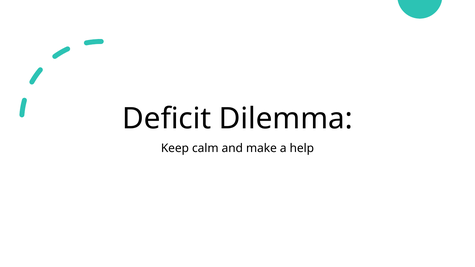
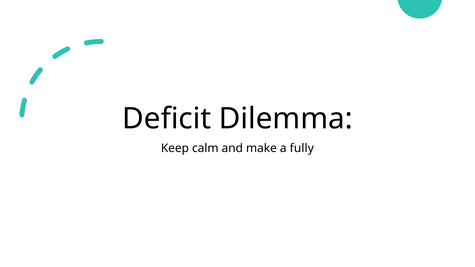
help: help -> fully (302, 148)
